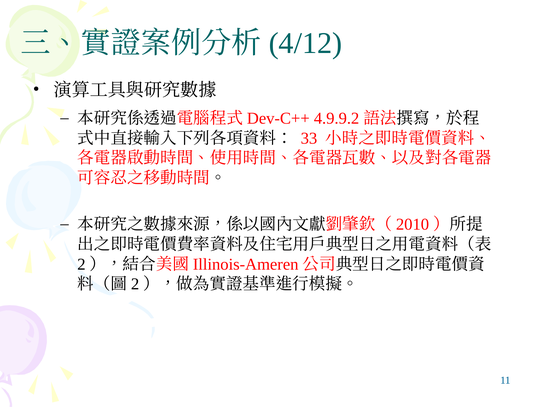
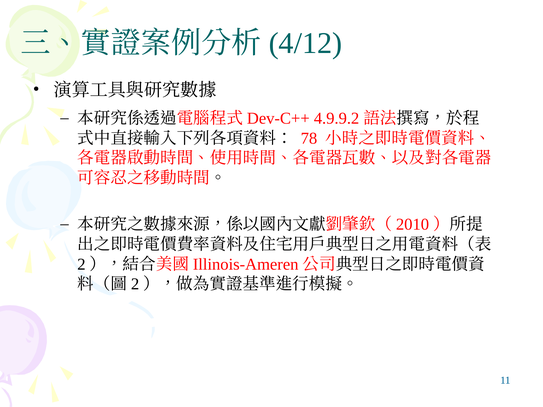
33: 33 -> 78 (309, 138)
